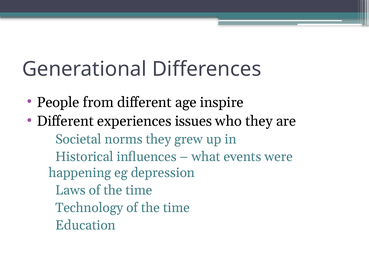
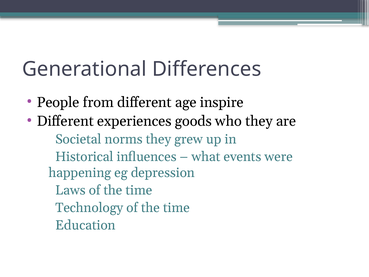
issues: issues -> goods (193, 121)
